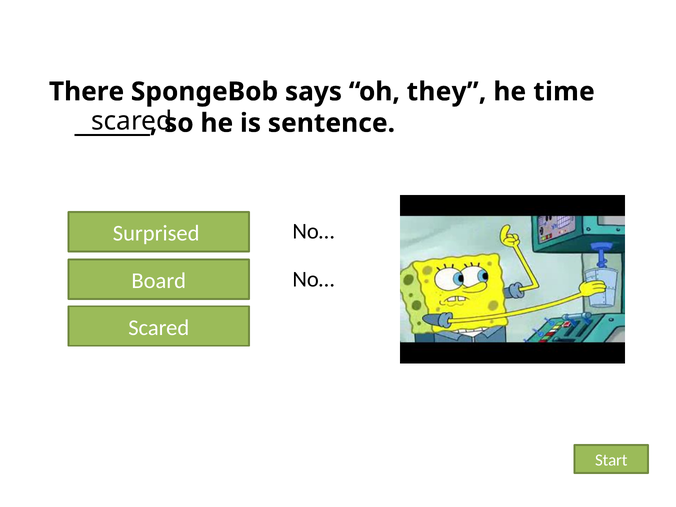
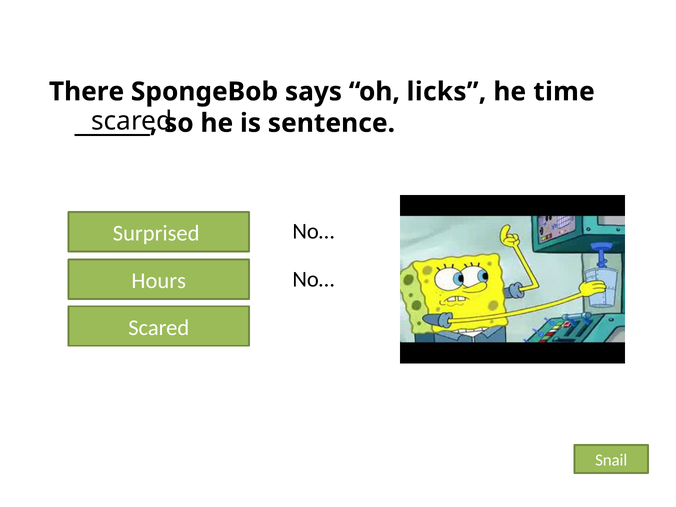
they: they -> licks (447, 92)
Board: Board -> Hours (159, 281)
Start: Start -> Snail (611, 460)
